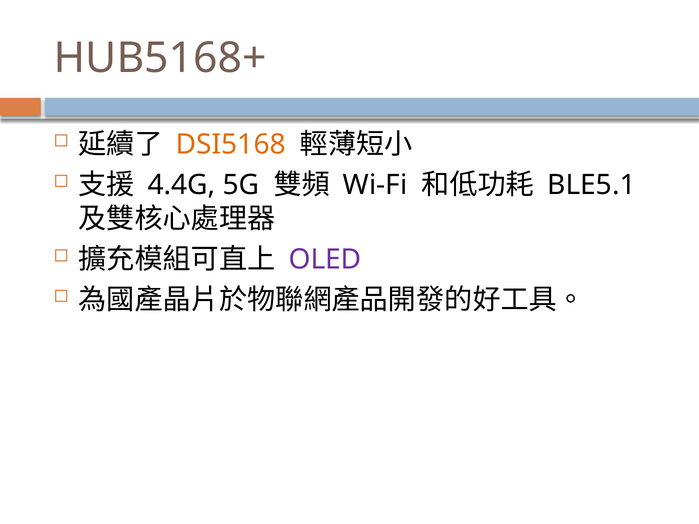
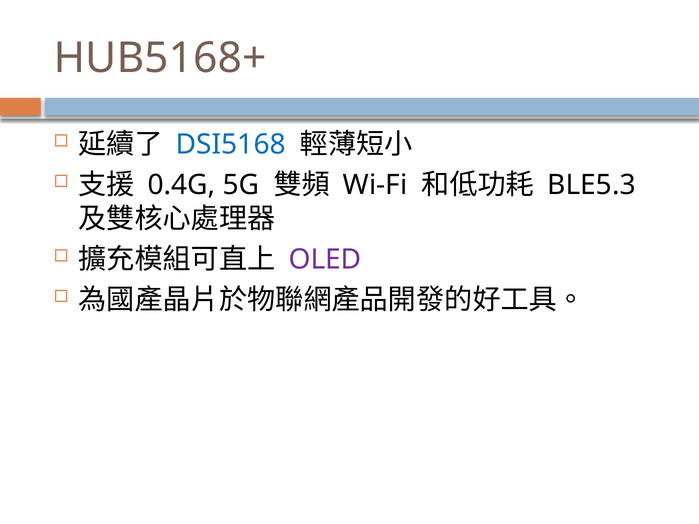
DSI5168 colour: orange -> blue (231, 145)
4.4G: 4.4G -> 0.4G (181, 185)
BLE5.1: BLE5.1 -> BLE5.3 (591, 185)
